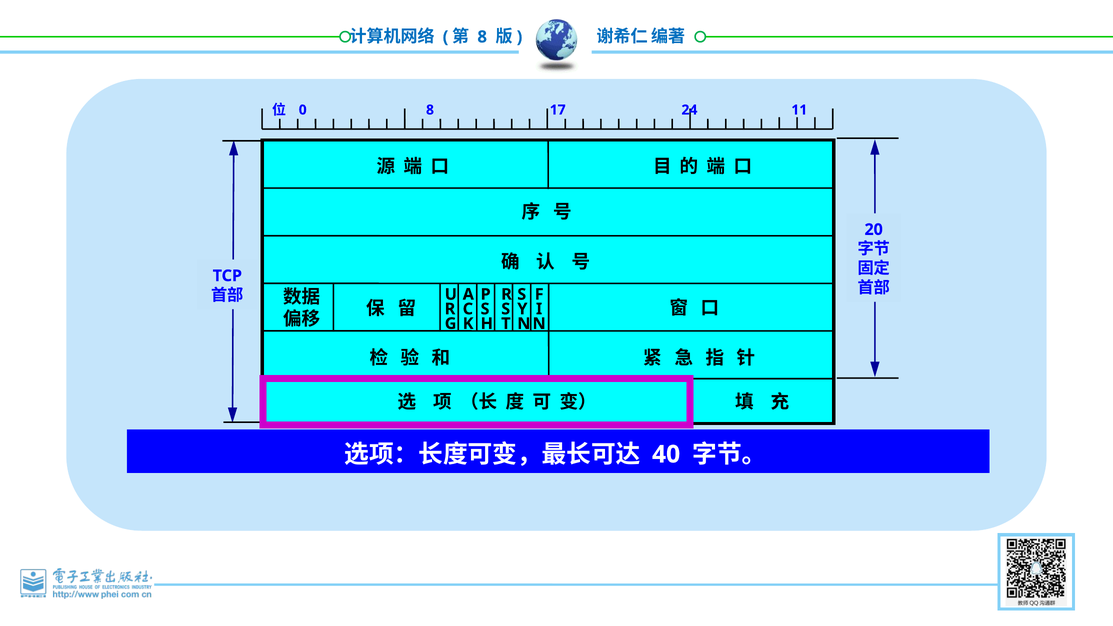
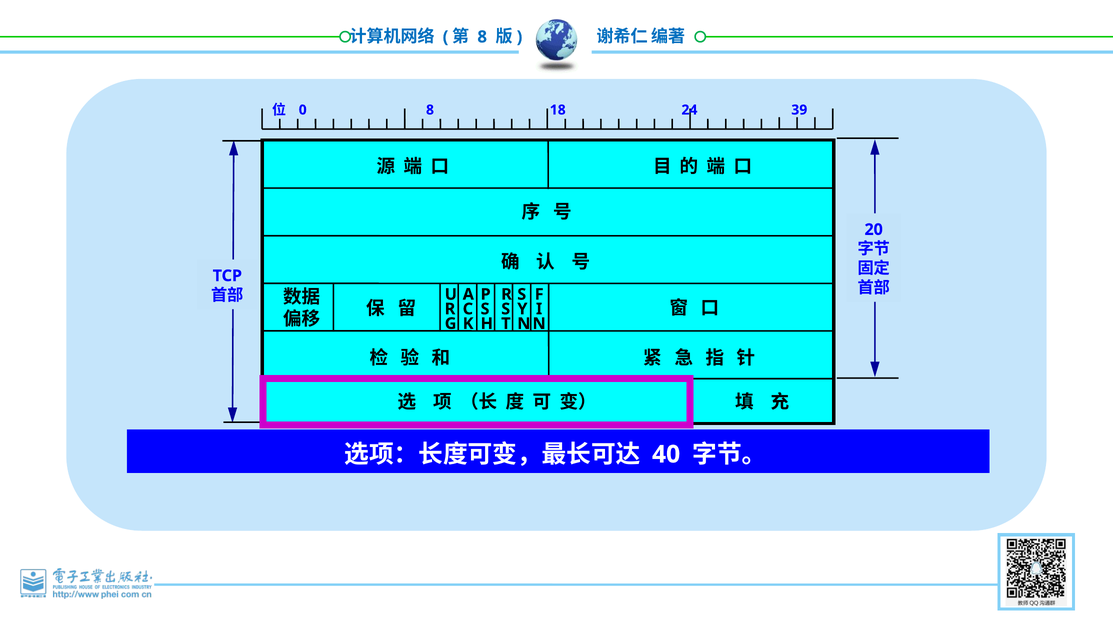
17: 17 -> 18 (558, 110)
11: 11 -> 39 (799, 110)
